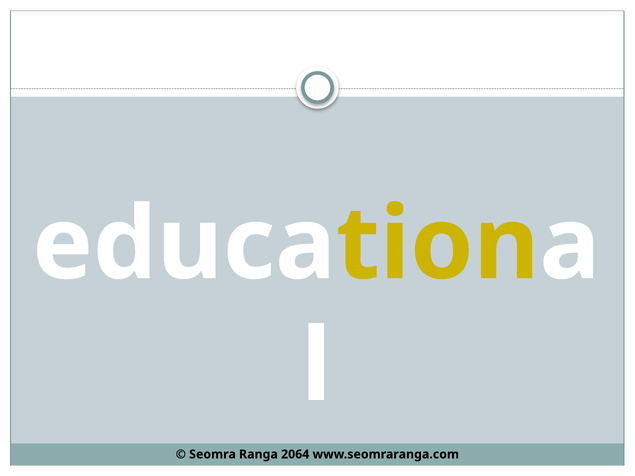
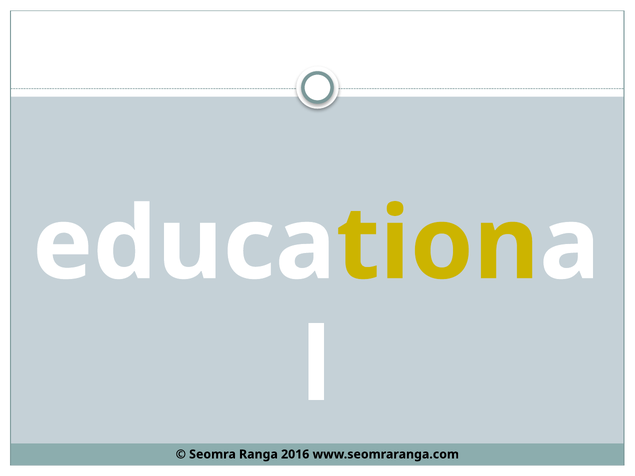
2064: 2064 -> 2016 (295, 455)
